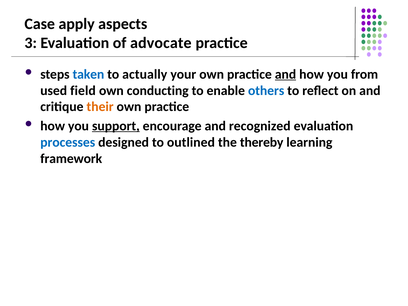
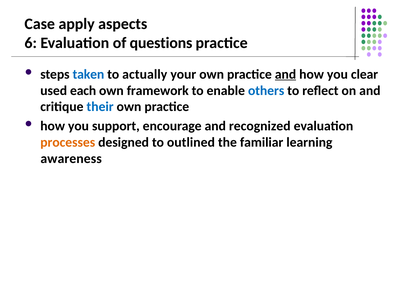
3: 3 -> 6 (31, 43)
advocate: advocate -> questions (161, 43)
from: from -> clear (365, 74)
field: field -> each (83, 91)
conducting: conducting -> framework (158, 91)
their colour: orange -> blue (100, 107)
support underline: present -> none (116, 126)
processes colour: blue -> orange (68, 142)
thereby: thereby -> familiar (262, 142)
framework: framework -> awareness (71, 159)
